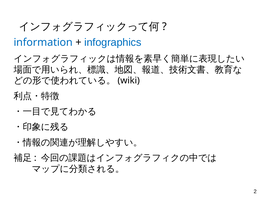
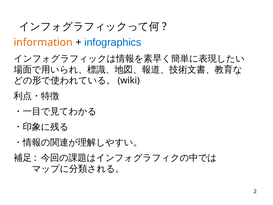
information colour: blue -> orange (43, 42)
